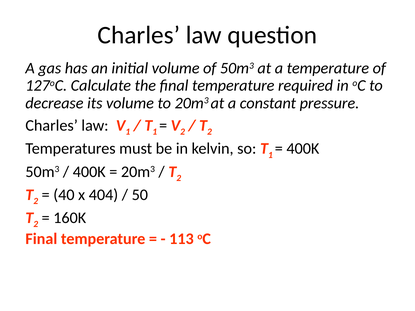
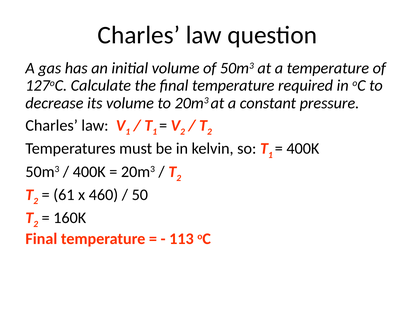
40: 40 -> 61 (64, 195)
404: 404 -> 460 (103, 195)
